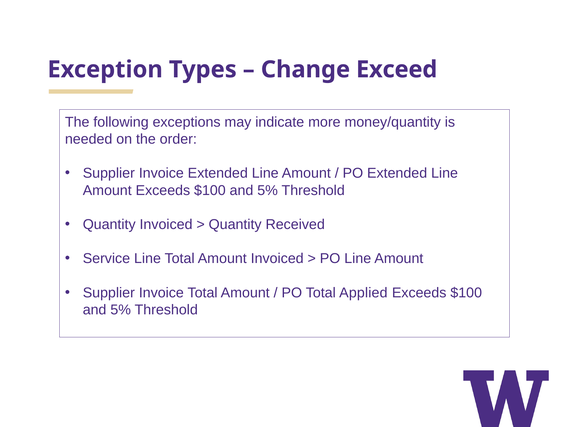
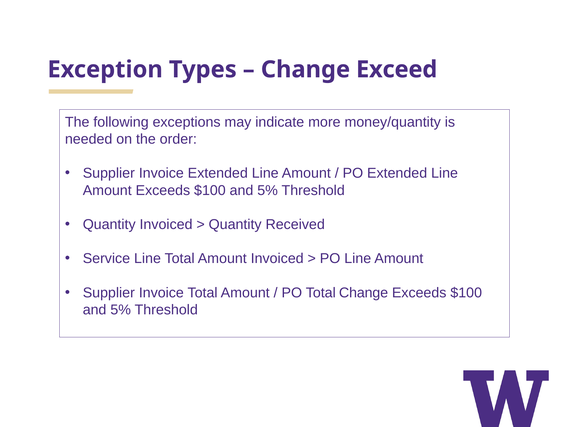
Total Applied: Applied -> Change (364, 293)
